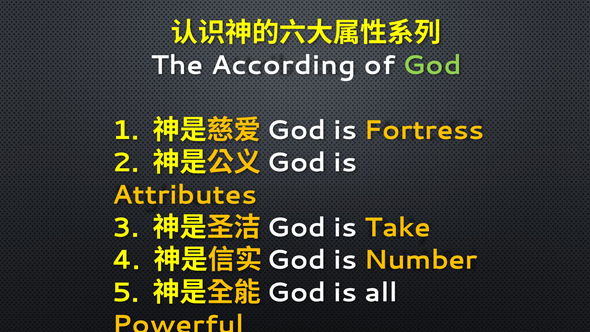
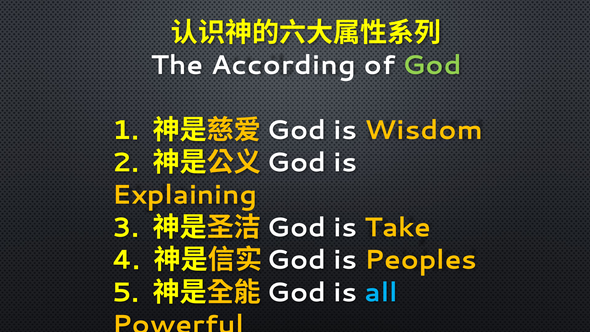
Fortress: Fortress -> Wisdom (424, 130)
Attributes: Attributes -> Explaining (185, 195)
Number: Number -> Peoples (421, 260)
all colour: white -> light blue (381, 292)
